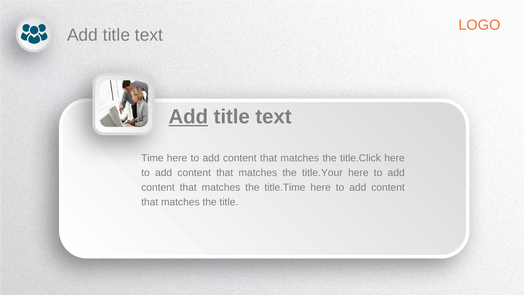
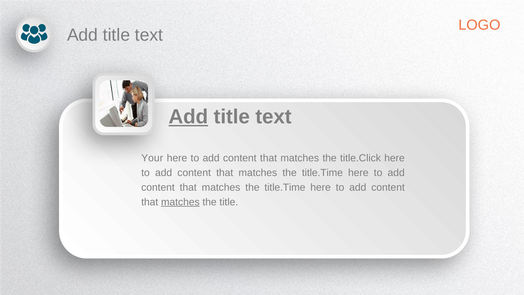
Time: Time -> Your (152, 158)
title.Your: title.Your -> title.Time (322, 173)
matches underline: none -> present (180, 202)
